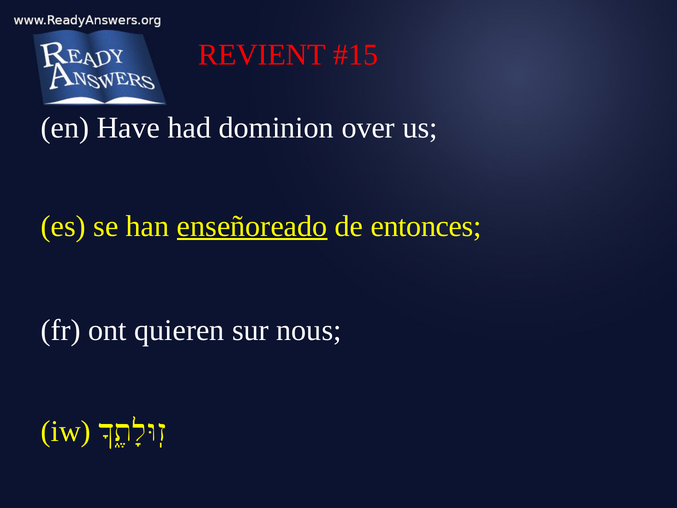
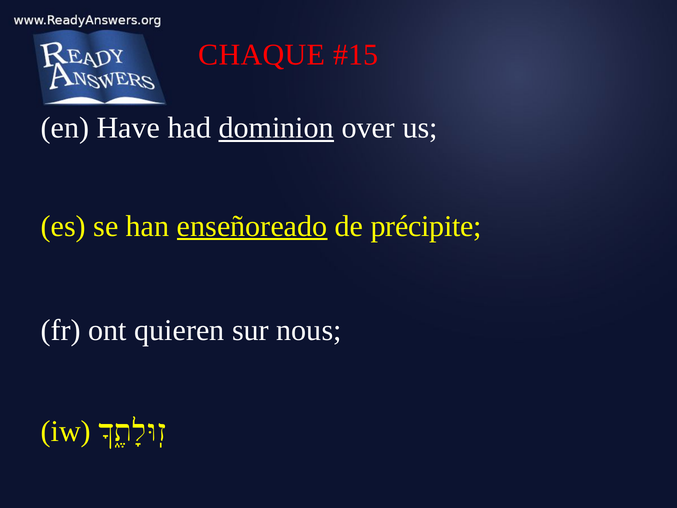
REVIENT: REVIENT -> CHAQUE (262, 55)
dominion underline: none -> present (276, 128)
entonces: entonces -> précipite (426, 226)
